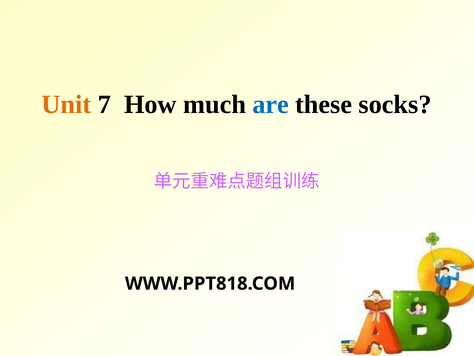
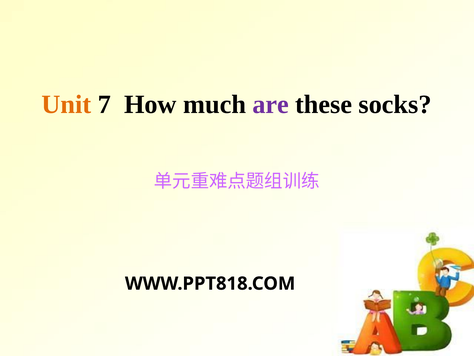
are colour: blue -> purple (271, 104)
